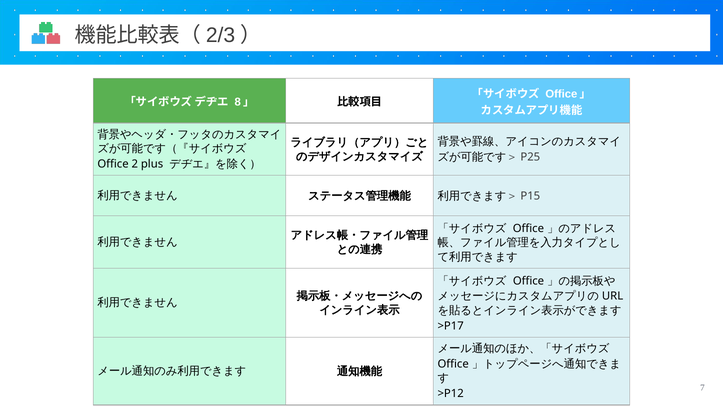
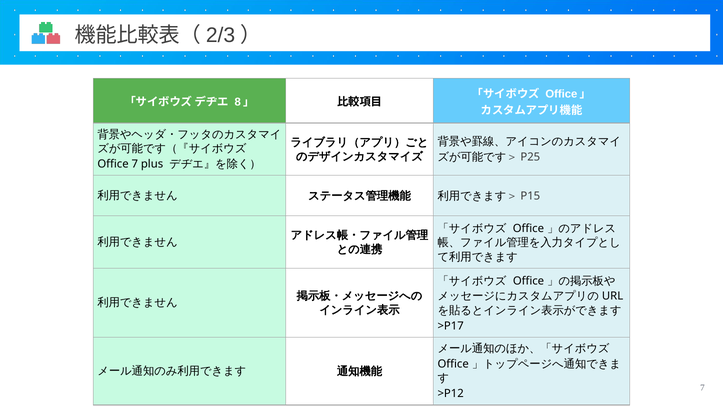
Office 2: 2 -> 7 (135, 164)
